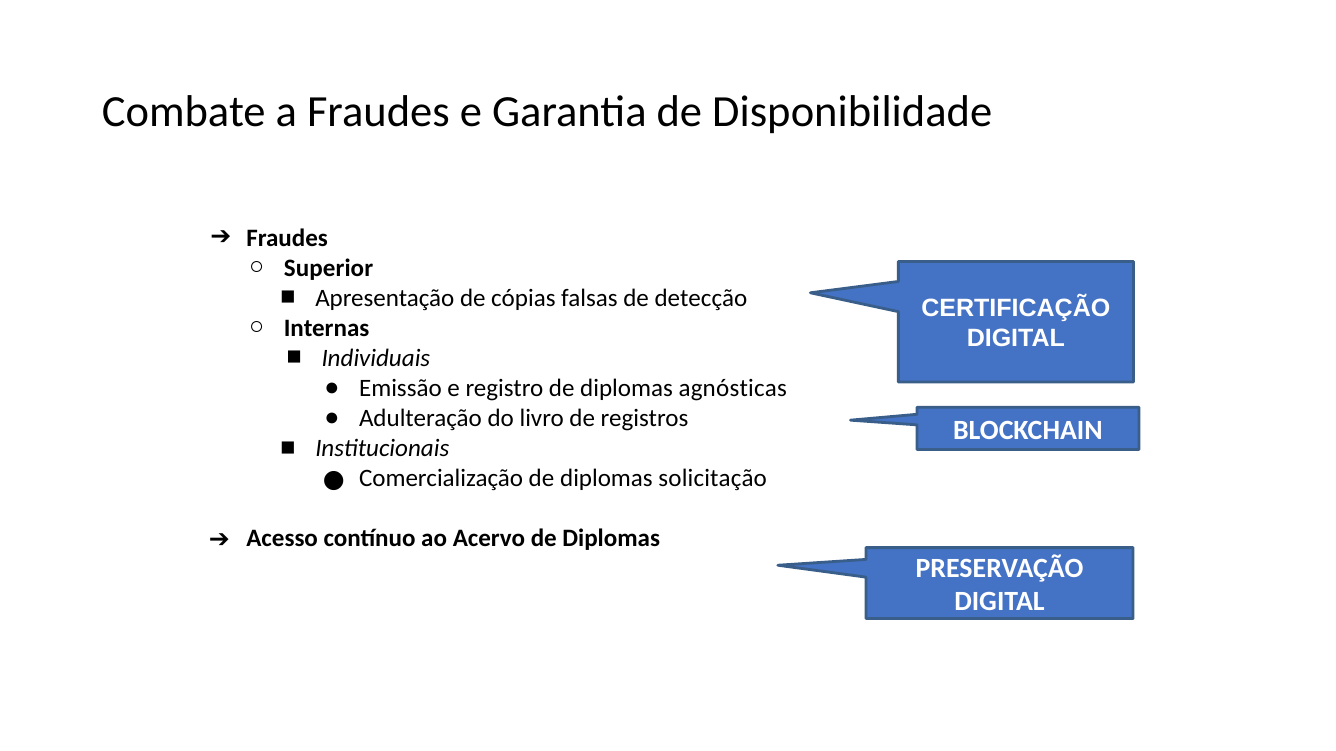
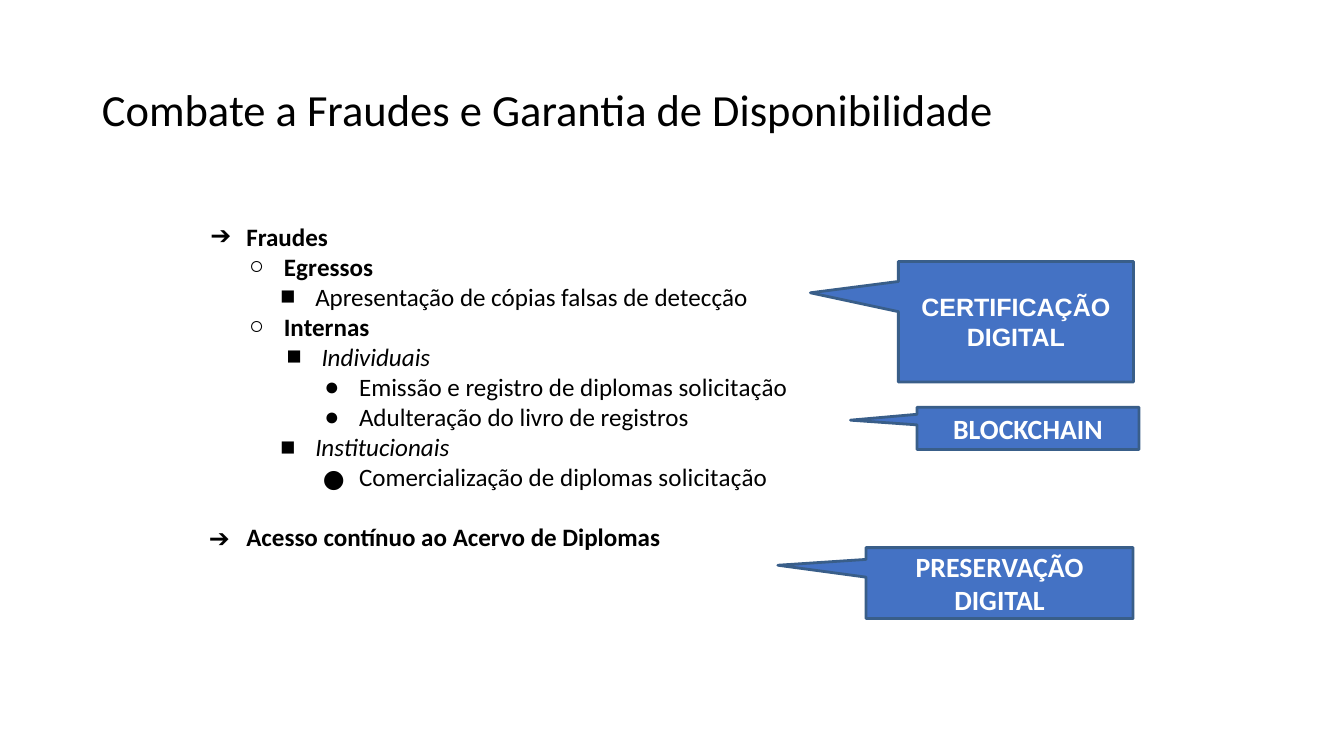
Superior: Superior -> Egressos (329, 268)
registro de diplomas agnósticas: agnósticas -> solicitação (733, 388)
